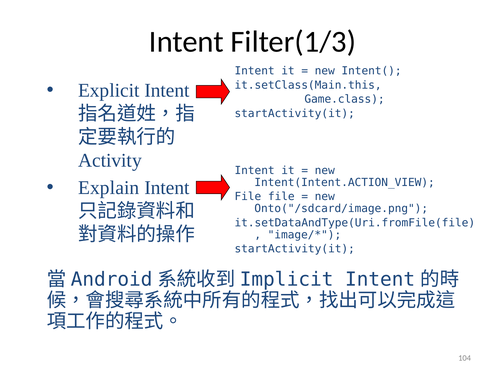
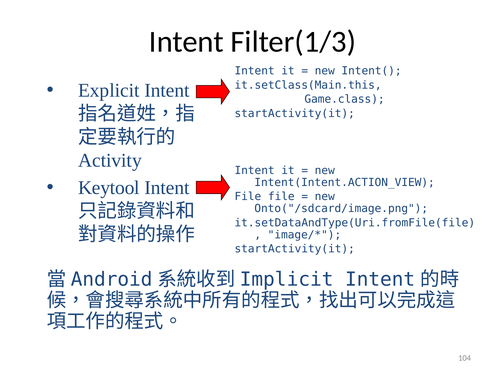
Explain: Explain -> Keytool (109, 188)
